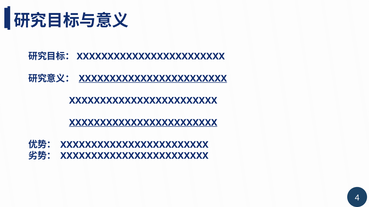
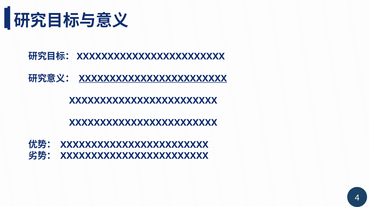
XXXXXXXXXXXXXXXXXXXXXXXX underline: present -> none (143, 123)
